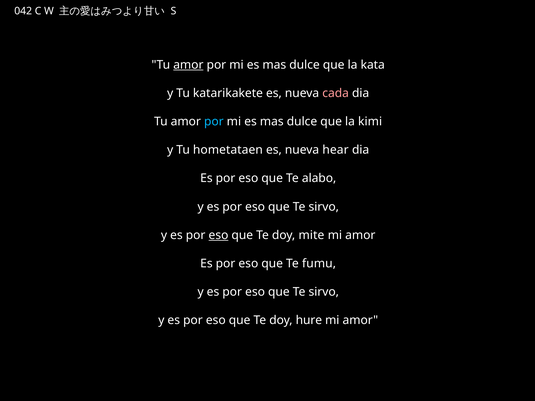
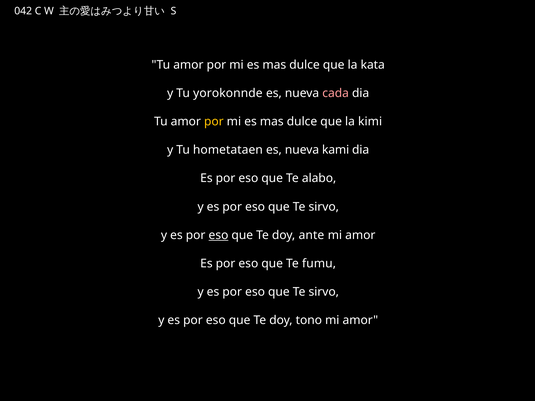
amor underline: present -> none (188, 65)
katarikakete: katarikakete -> yorokonnde (228, 93)
por colour: light blue -> yellow (214, 122)
hear: hear -> kami (336, 150)
mite: mite -> ante (311, 235)
hure: hure -> tono (309, 321)
